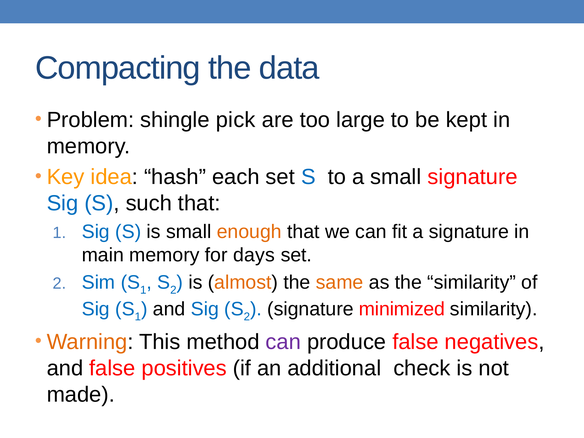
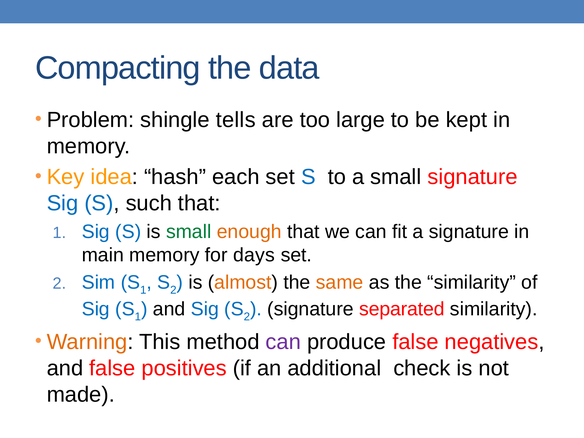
pick: pick -> tells (236, 120)
small colour: black -> green (189, 232)
minimized: minimized -> separated (402, 309)
